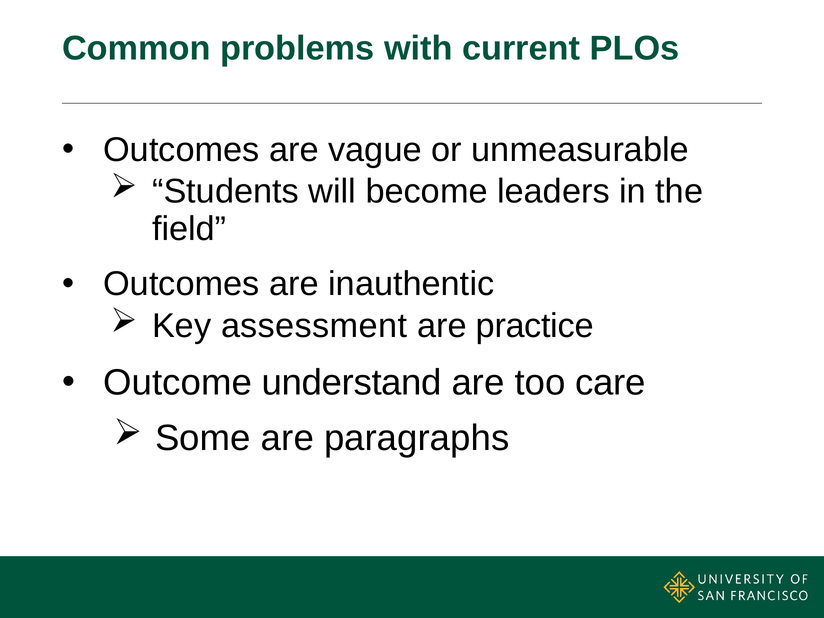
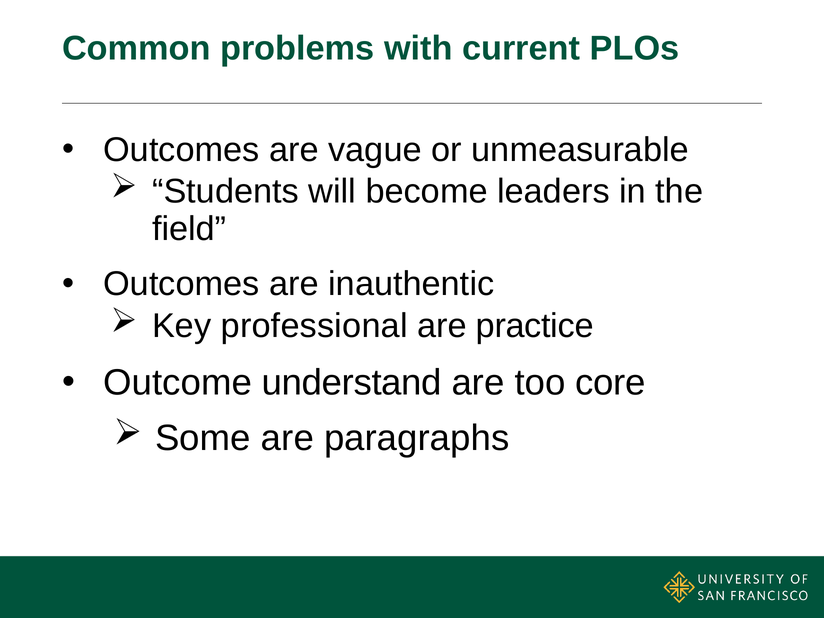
assessment: assessment -> professional (314, 326)
care: care -> core (610, 382)
